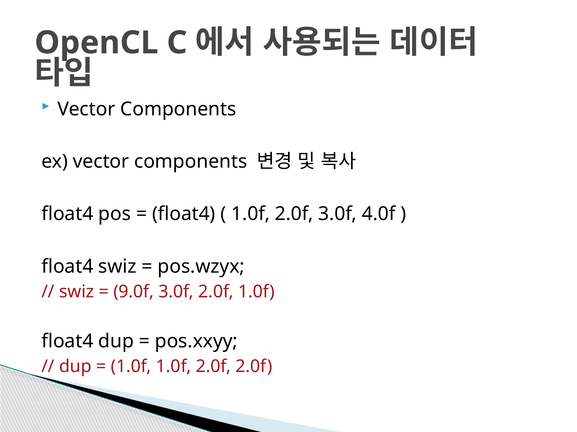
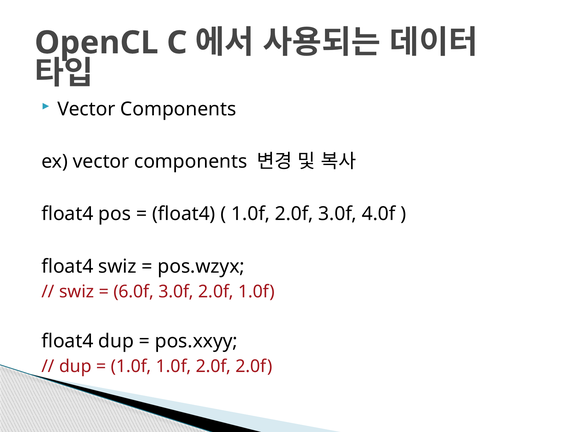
9.0f: 9.0f -> 6.0f (134, 292)
